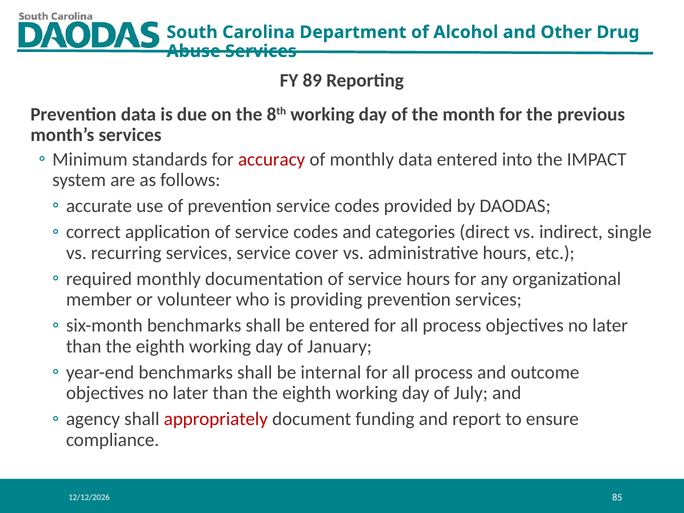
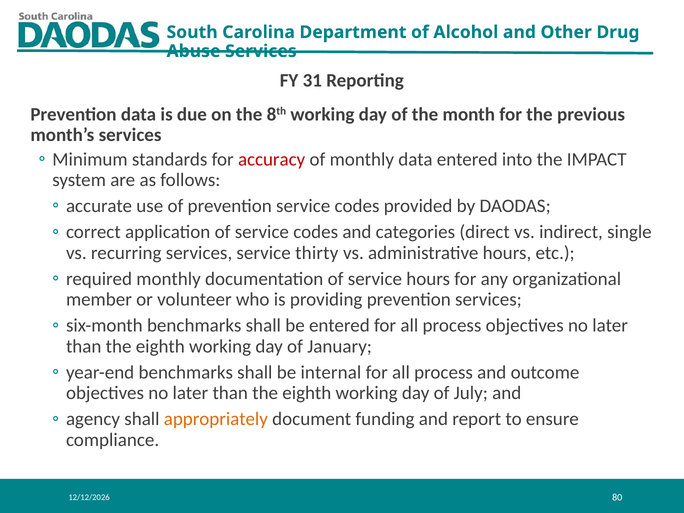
89: 89 -> 31 (312, 81)
cover: cover -> thirty (317, 253)
appropriately colour: red -> orange (216, 419)
85: 85 -> 80 (617, 497)
